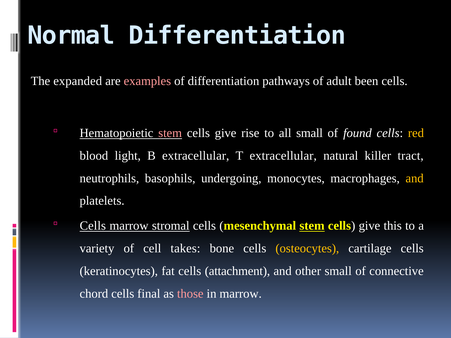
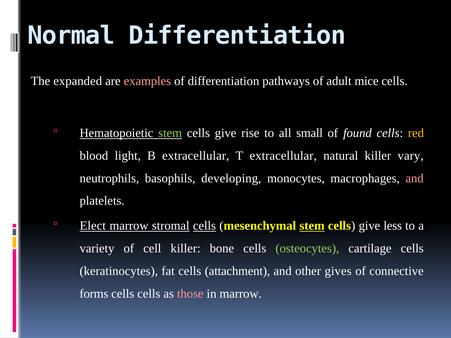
been: been -> mice (367, 81)
stem colour: pink -> light green (170, 133)
tract: tract -> vary (411, 156)
undergoing: undergoing -> developing (231, 178)
and colour: yellow -> pink (415, 178)
Cells: Cells -> Elect (93, 226)
cells underline: none -> present (204, 226)
this: this -> less (393, 226)
cell takes: takes -> killer (186, 249)
osteocytes colour: yellow -> light green (307, 249)
other small: small -> gives (338, 271)
chord: chord -> forms (94, 294)
cells final: final -> cells (149, 294)
